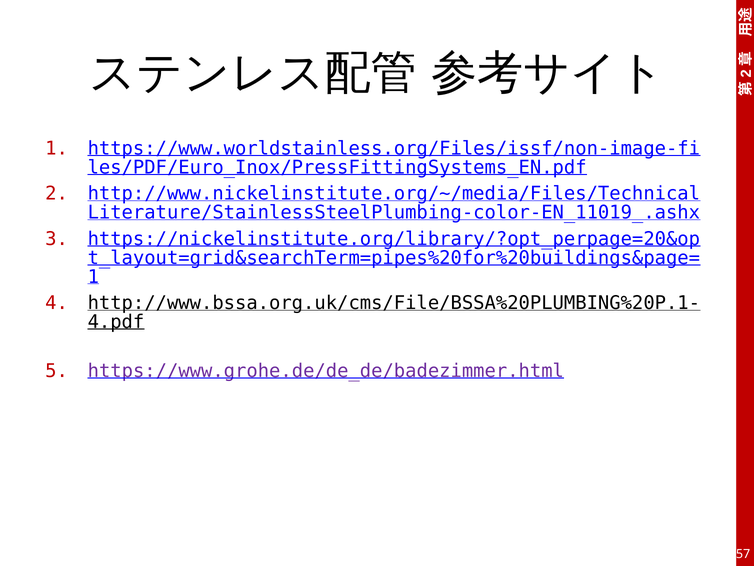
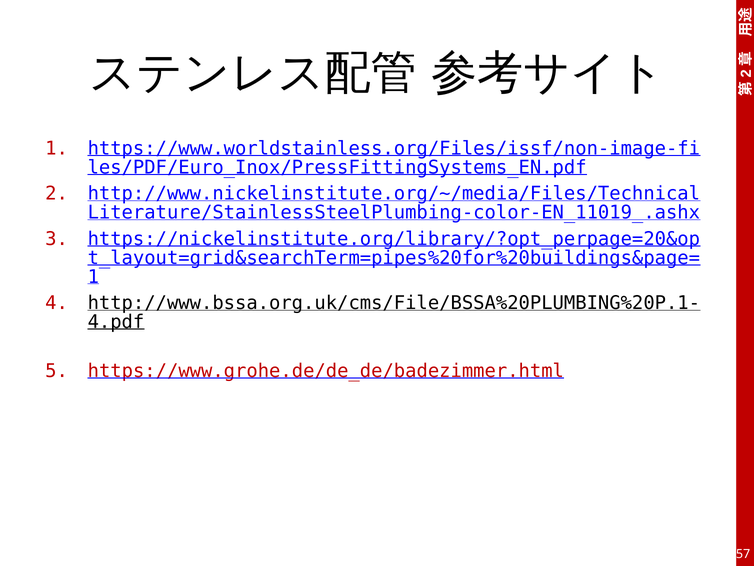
https://www.grohe.de/de_de/badezimmer.html colour: purple -> red (326, 371)
